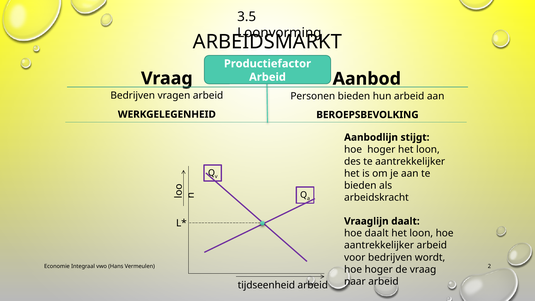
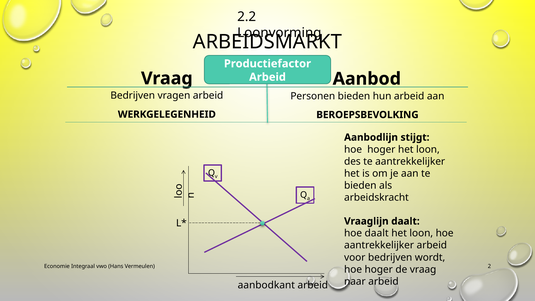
3.5: 3.5 -> 2.2 (247, 17)
tijdseenheid: tijdseenheid -> aanbodkant (266, 285)
